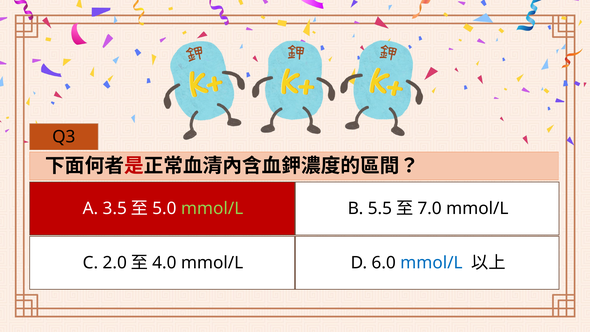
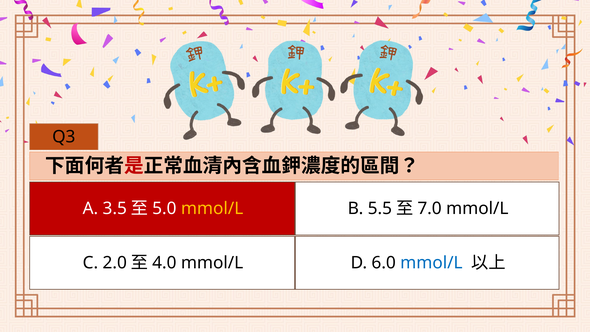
mmol/L colour: light green -> yellow (212, 208)
